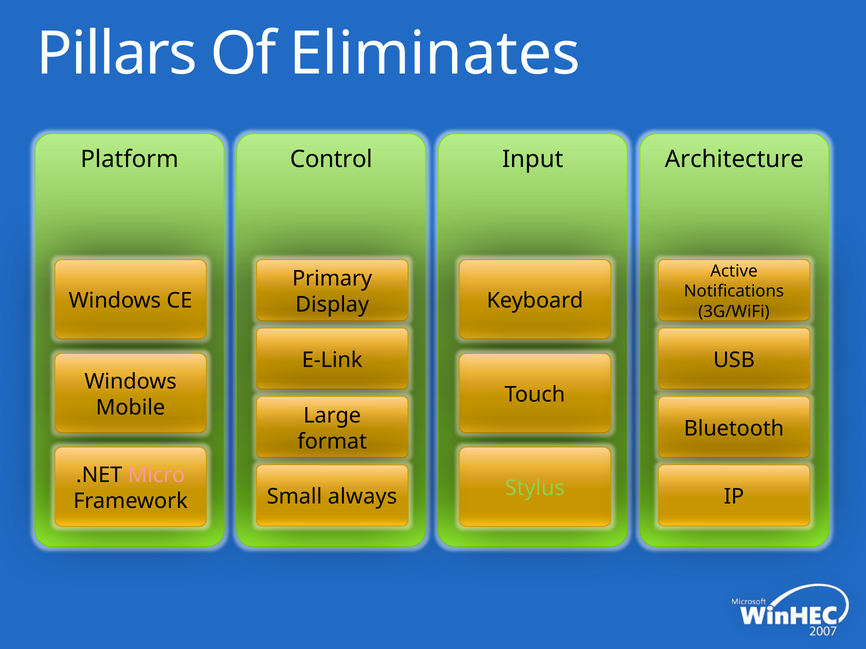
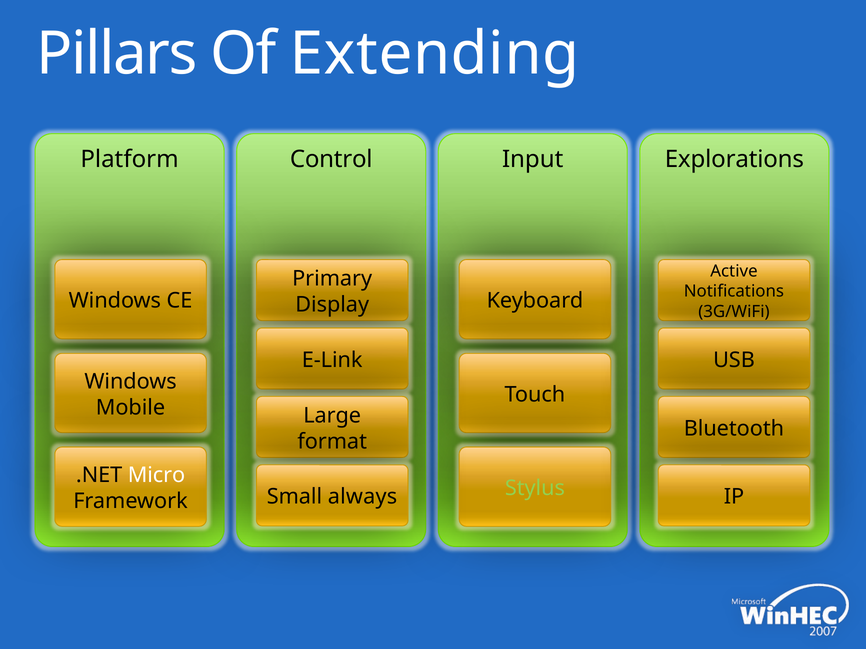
Eliminates: Eliminates -> Extending (435, 54)
Architecture: Architecture -> Explorations (734, 159)
Micro colour: pink -> white (156, 476)
